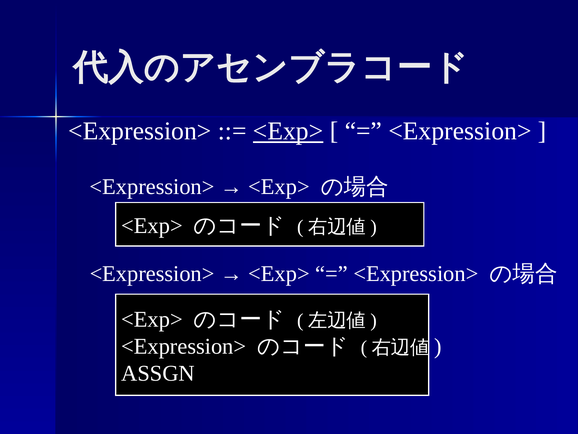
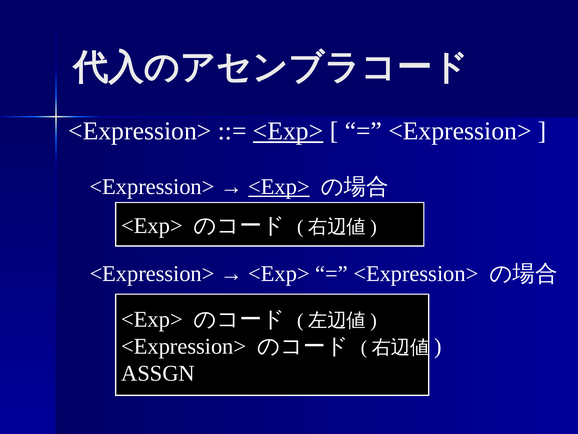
<Exp> underline: none -> present (279, 187)
